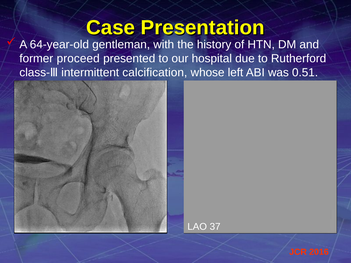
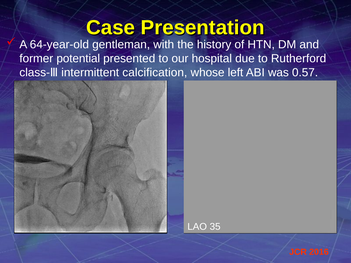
proceed: proceed -> potential (78, 59)
0.51: 0.51 -> 0.57 (305, 73)
37: 37 -> 35 (215, 227)
